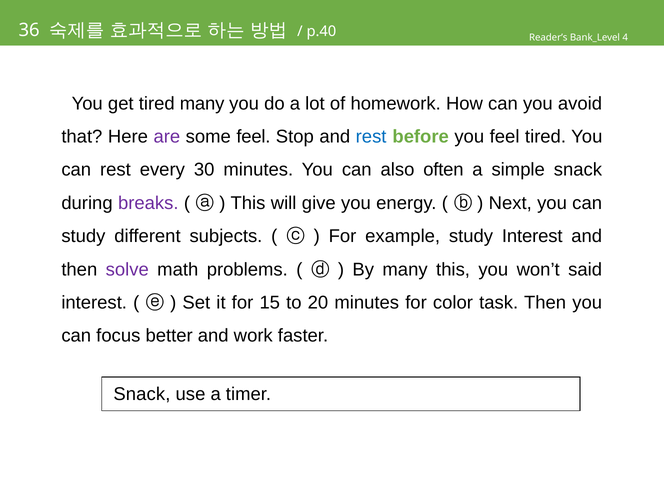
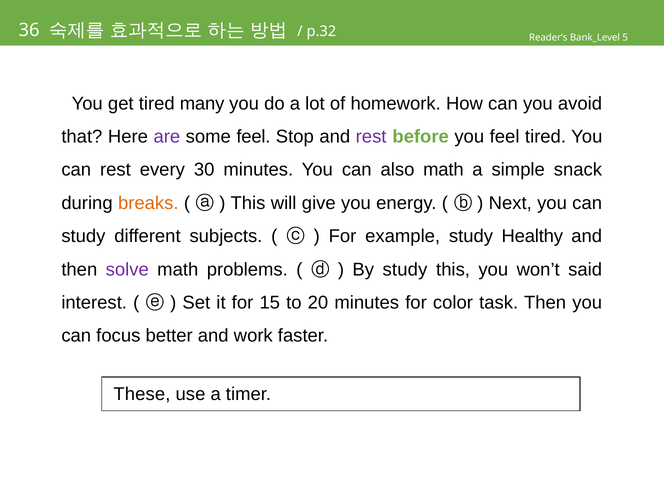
p.40: p.40 -> p.32 (321, 31)
4: 4 -> 5 (625, 37)
rest colour: blue -> purple (371, 137)
also often: often -> math (443, 170)
breaks colour: purple -> orange (148, 203)
study Interest: Interest -> Healthy (532, 236)
By many: many -> study (405, 269)
Snack: Snack -> These (142, 394)
